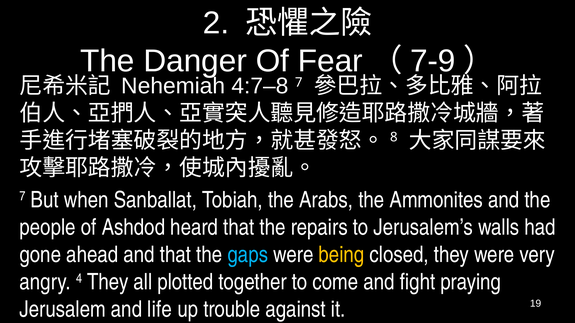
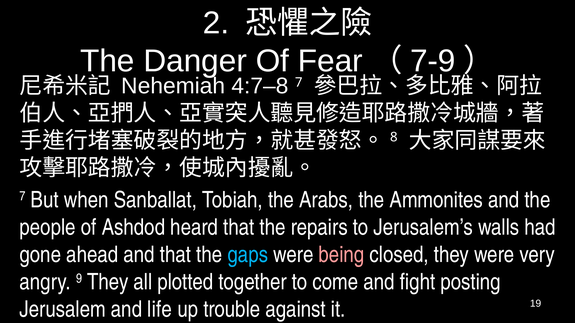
being colour: yellow -> pink (341, 255)
4: 4 -> 9 (79, 279)
praying: praying -> posting (471, 282)
